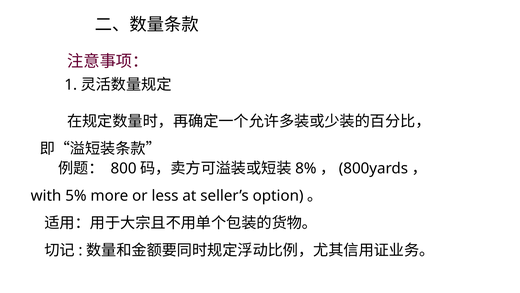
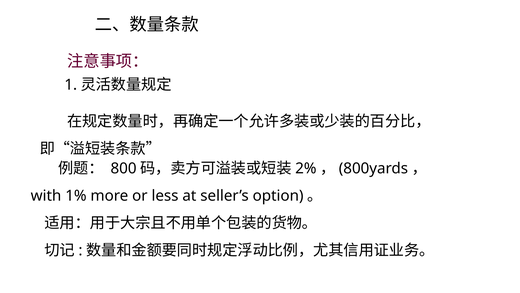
8%: 8% -> 2% (306, 168)
5%: 5% -> 1% (76, 195)
